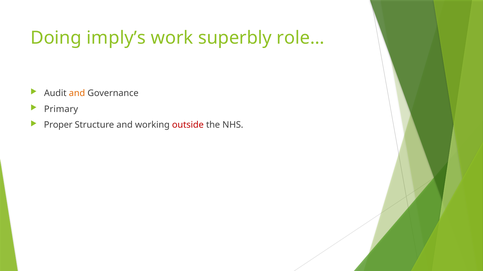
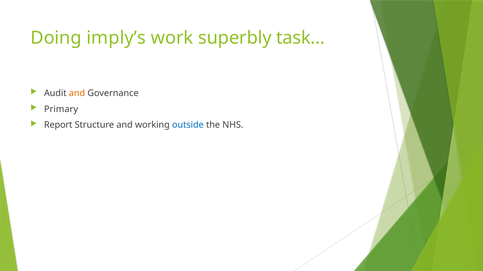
role…: role… -> task… (301, 38)
Proper: Proper -> Report (58, 125)
outside colour: red -> blue (188, 125)
